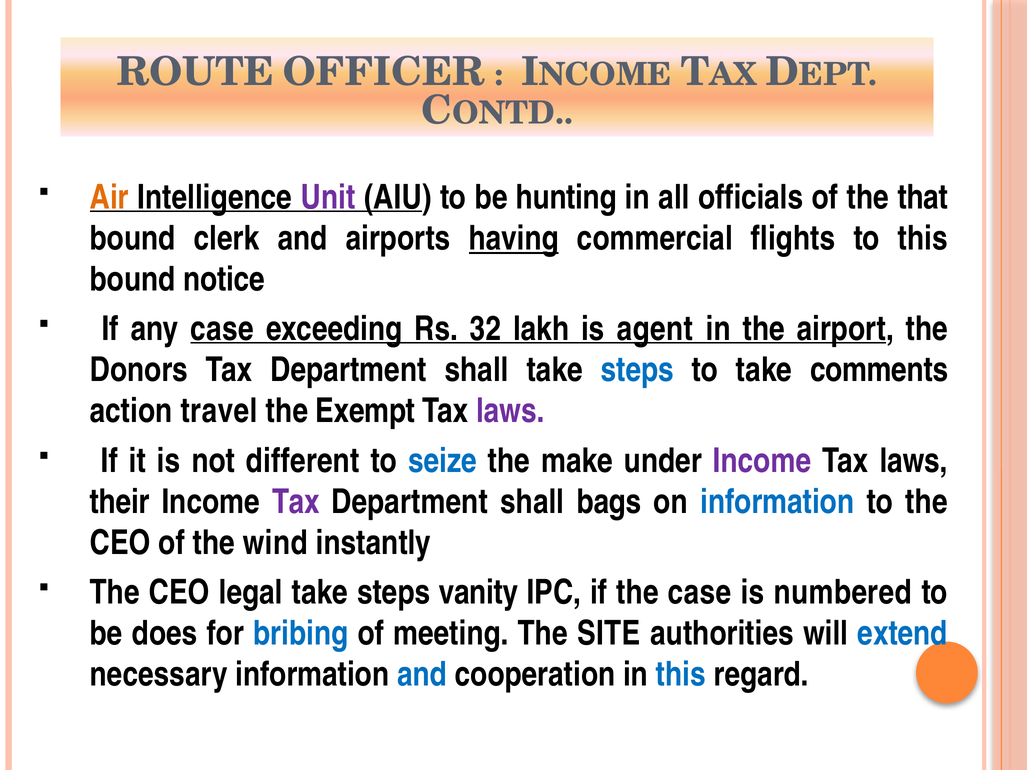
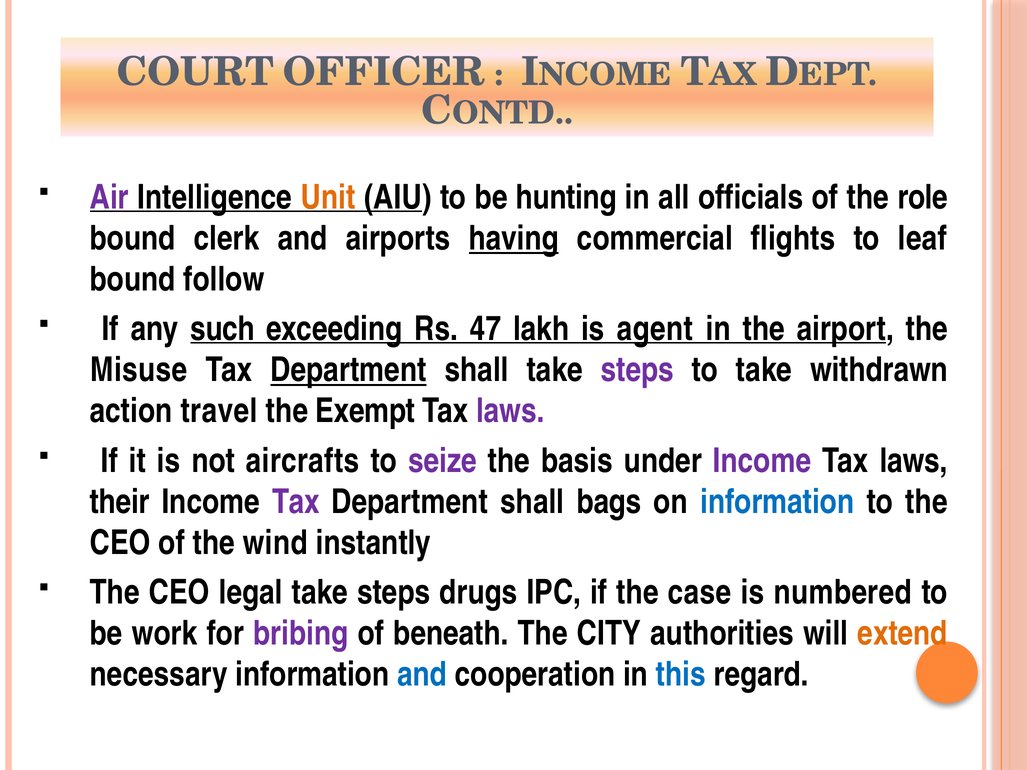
ROUTE: ROUTE -> COURT (195, 72)
Air colour: orange -> purple (109, 197)
Unit colour: purple -> orange (328, 197)
that: that -> role (923, 197)
to this: this -> leaf (923, 238)
notice: notice -> follow (224, 279)
any case: case -> such (223, 329)
32: 32 -> 47 (486, 329)
Donors: Donors -> Misuse (139, 370)
Department underline: none -> present (349, 370)
steps colour: blue -> purple (637, 370)
comments: comments -> withdrawn (879, 370)
different: different -> aircrafts (303, 461)
seize colour: blue -> purple (443, 461)
make: make -> basis (577, 461)
vanity: vanity -> drugs (478, 593)
does: does -> work (165, 634)
bribing colour: blue -> purple (301, 634)
meeting: meeting -> beneath (451, 634)
SITE: SITE -> CITY (609, 634)
extend colour: blue -> orange (903, 634)
